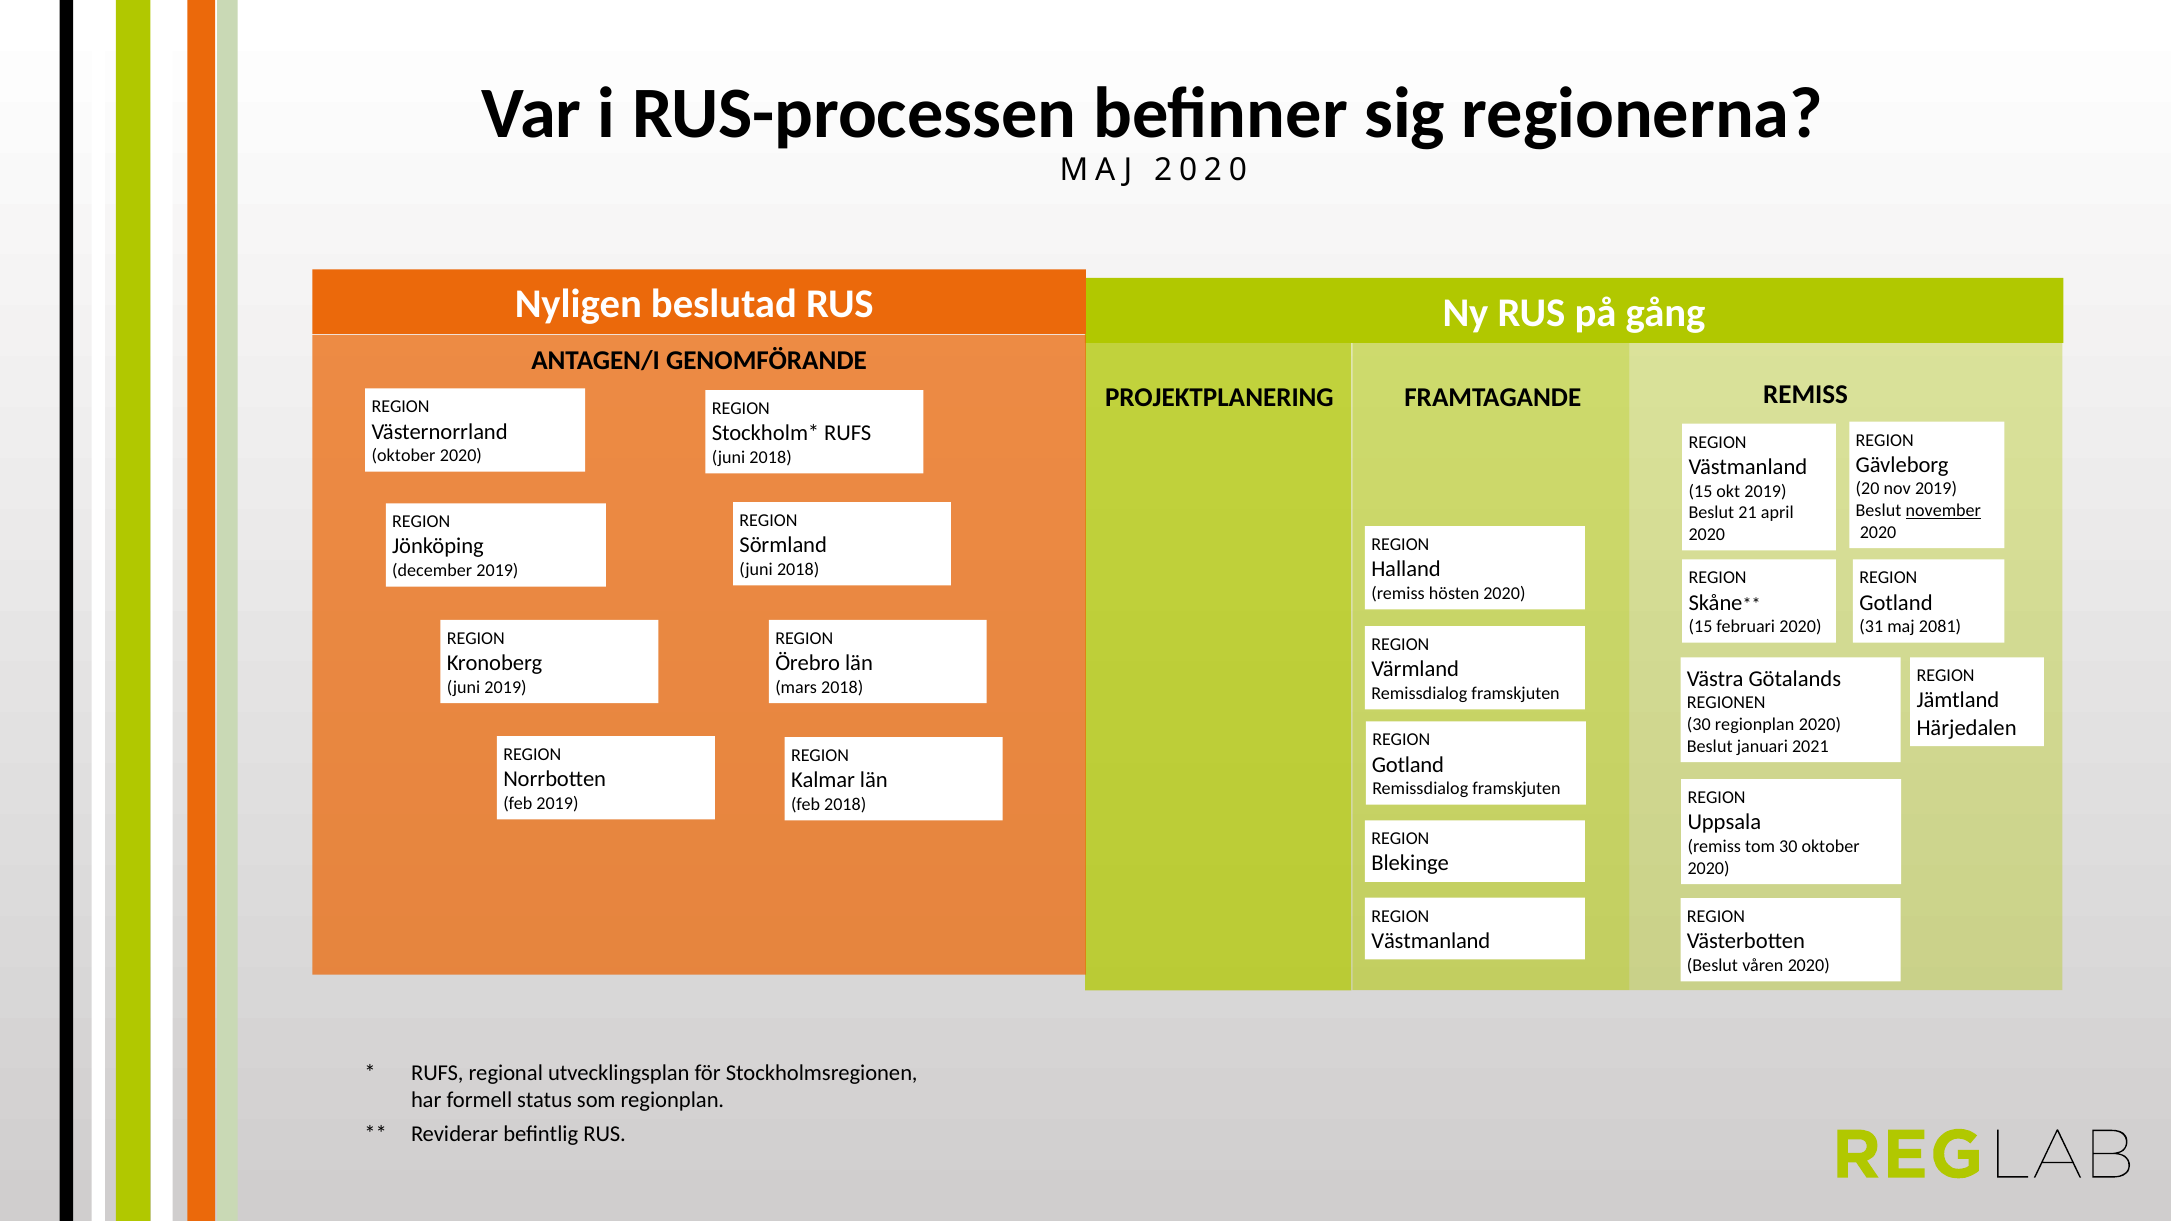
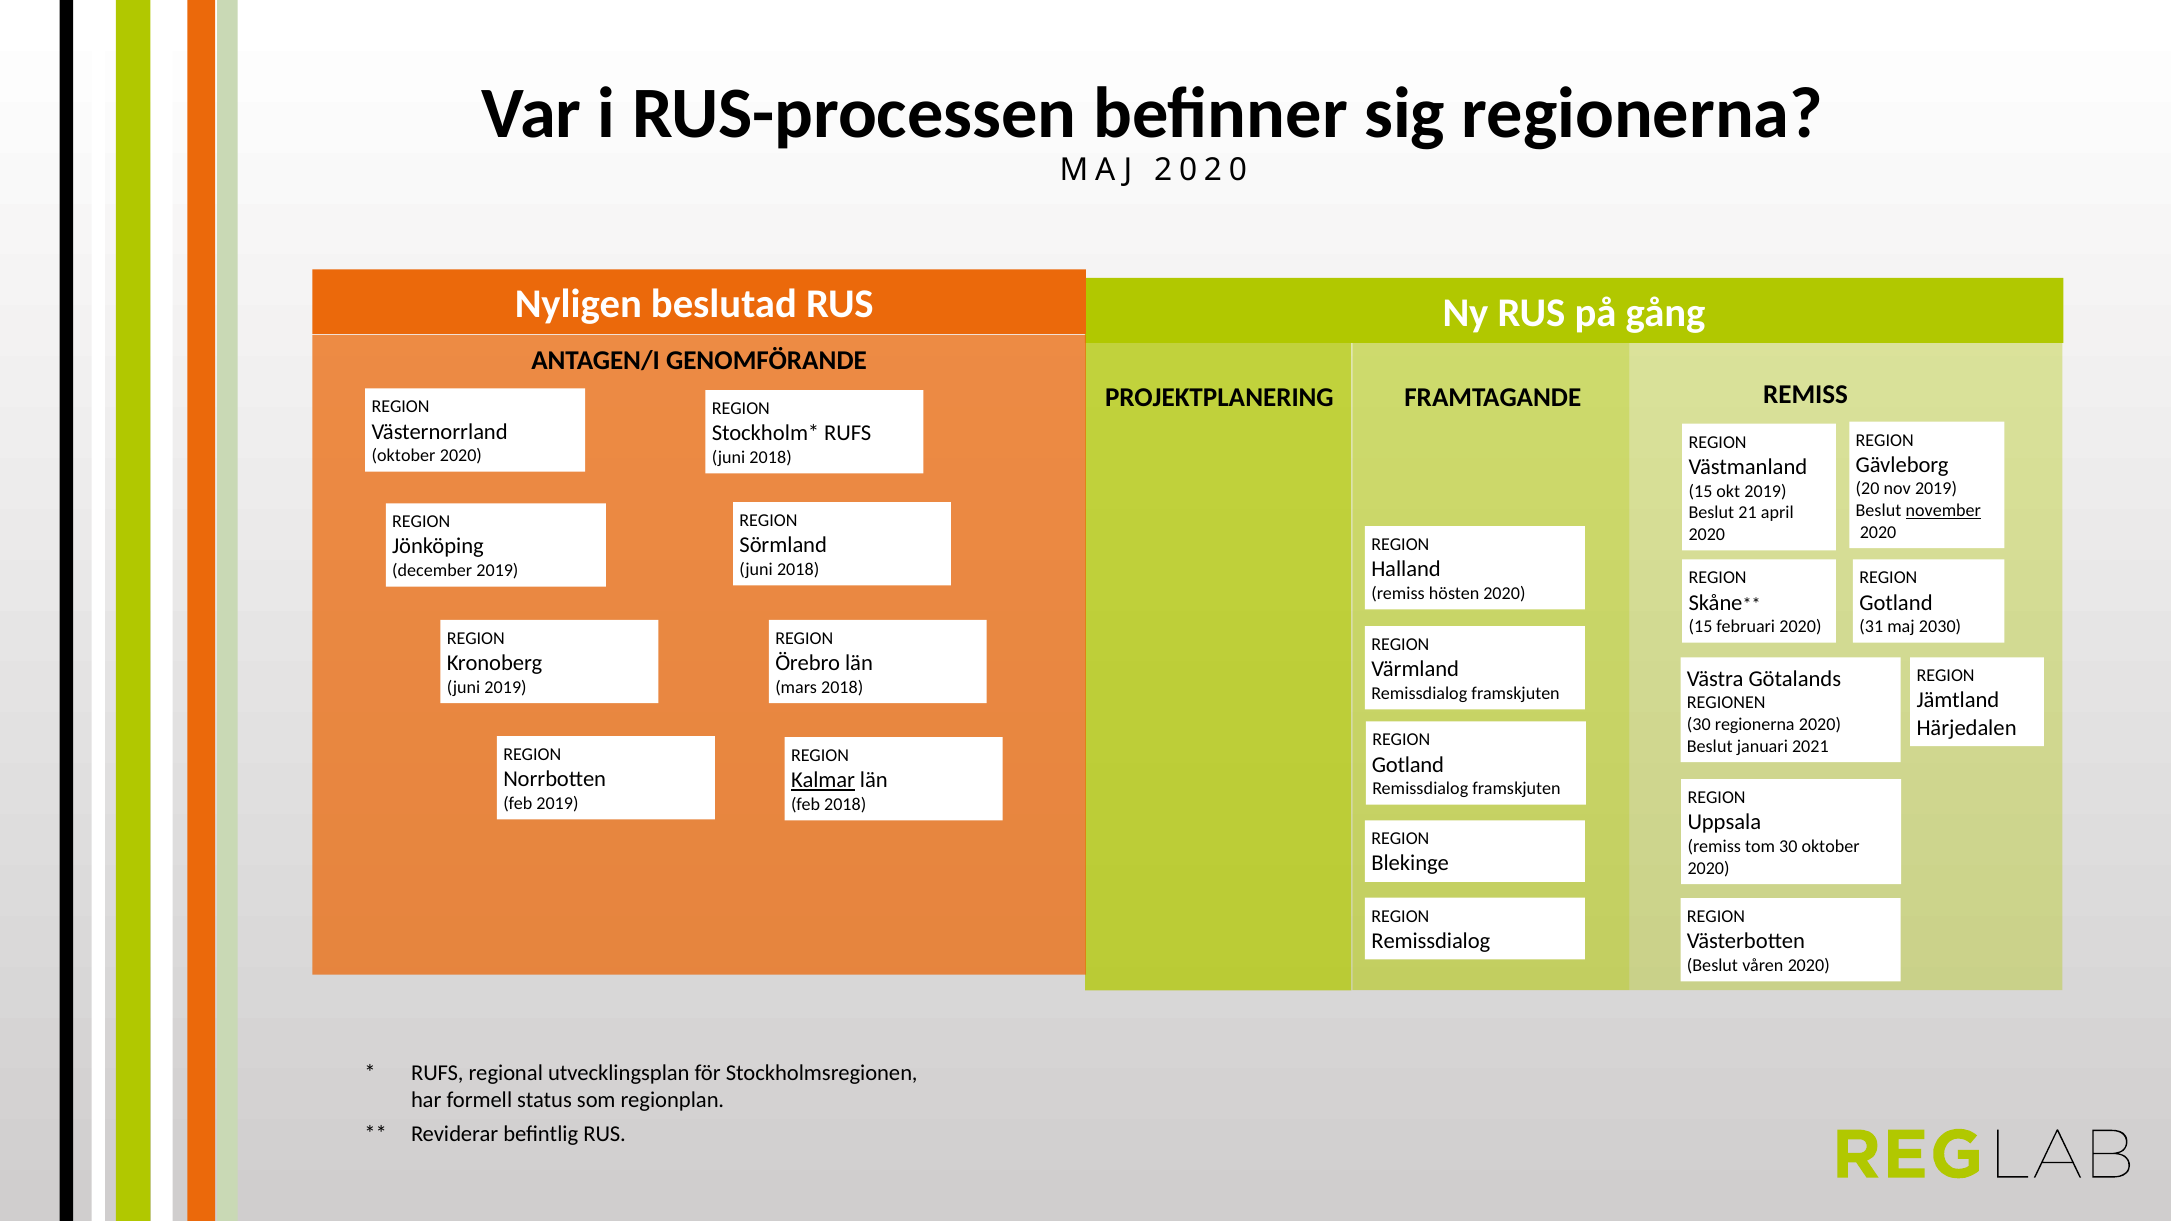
2081: 2081 -> 2030 (1940, 627)
30 regionplan: regionplan -> regionerna (1755, 725)
Kalmar underline: none -> present (823, 780)
Västmanland: Västmanland -> Remissdialog (1431, 941)
